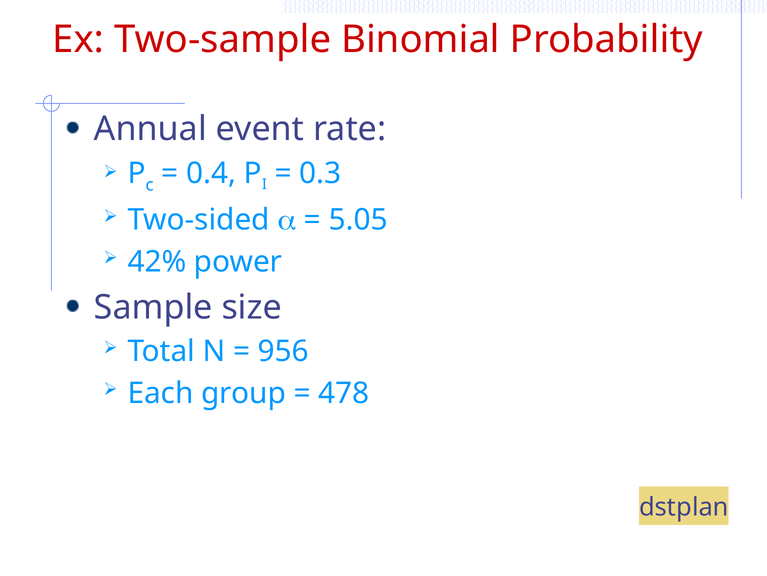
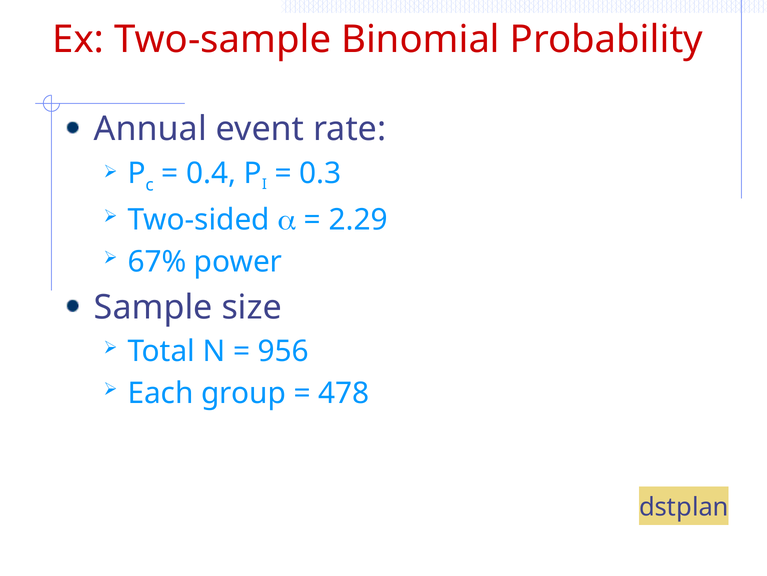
5.05: 5.05 -> 2.29 (358, 220)
42%: 42% -> 67% (157, 262)
